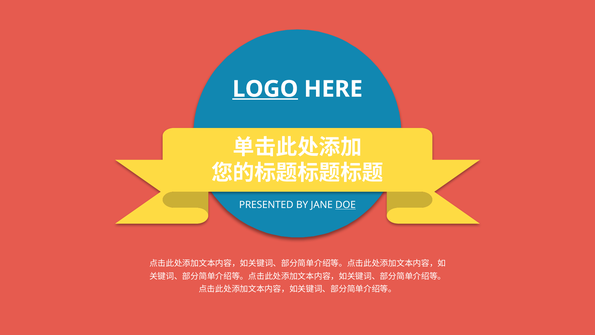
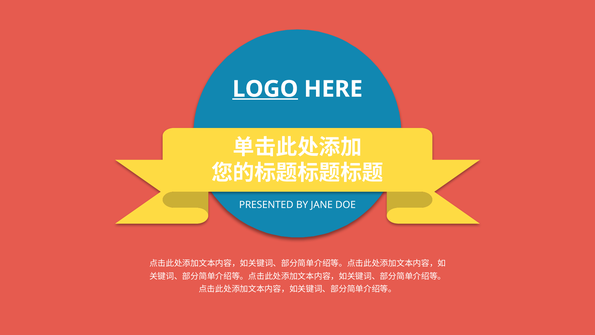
DOE underline: present -> none (346, 205)
